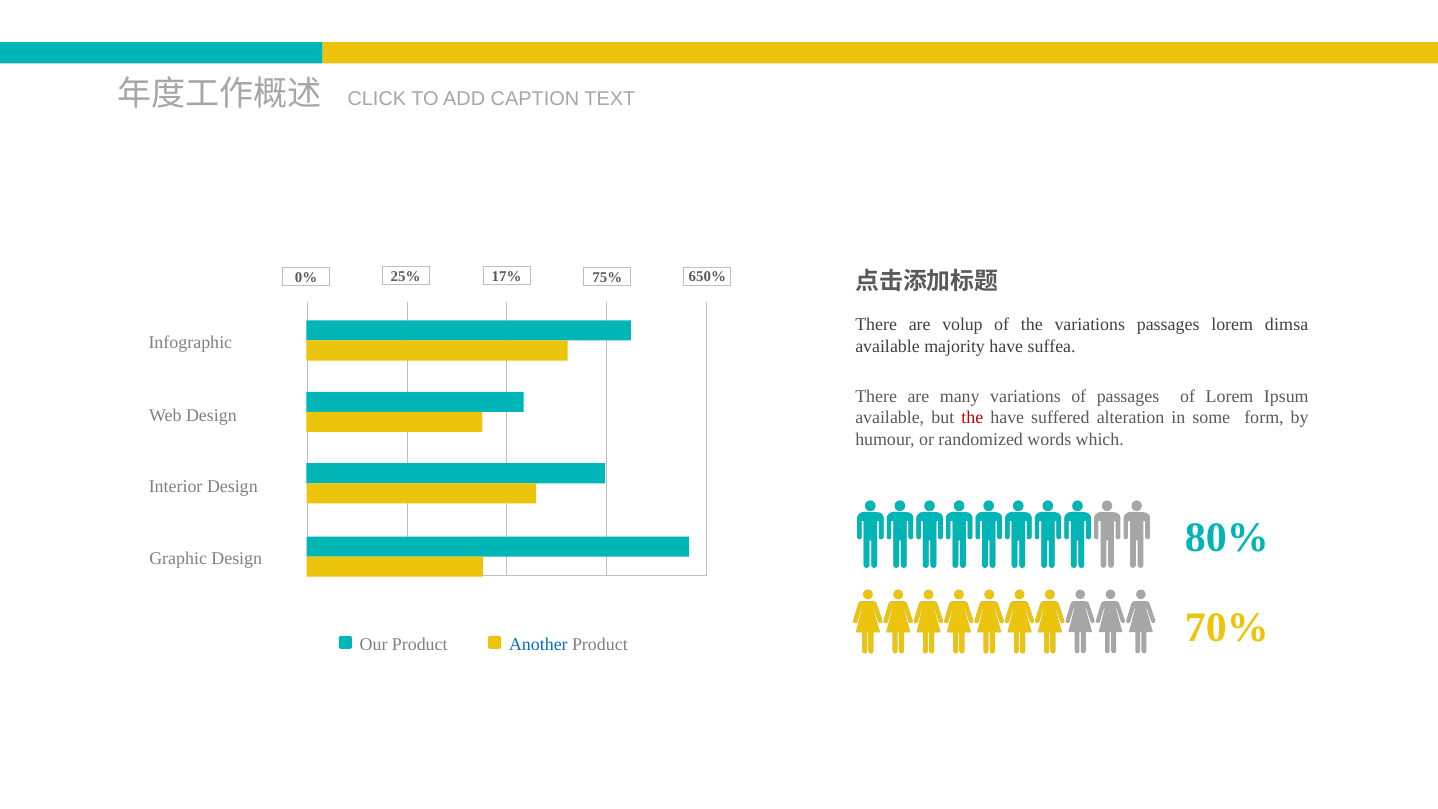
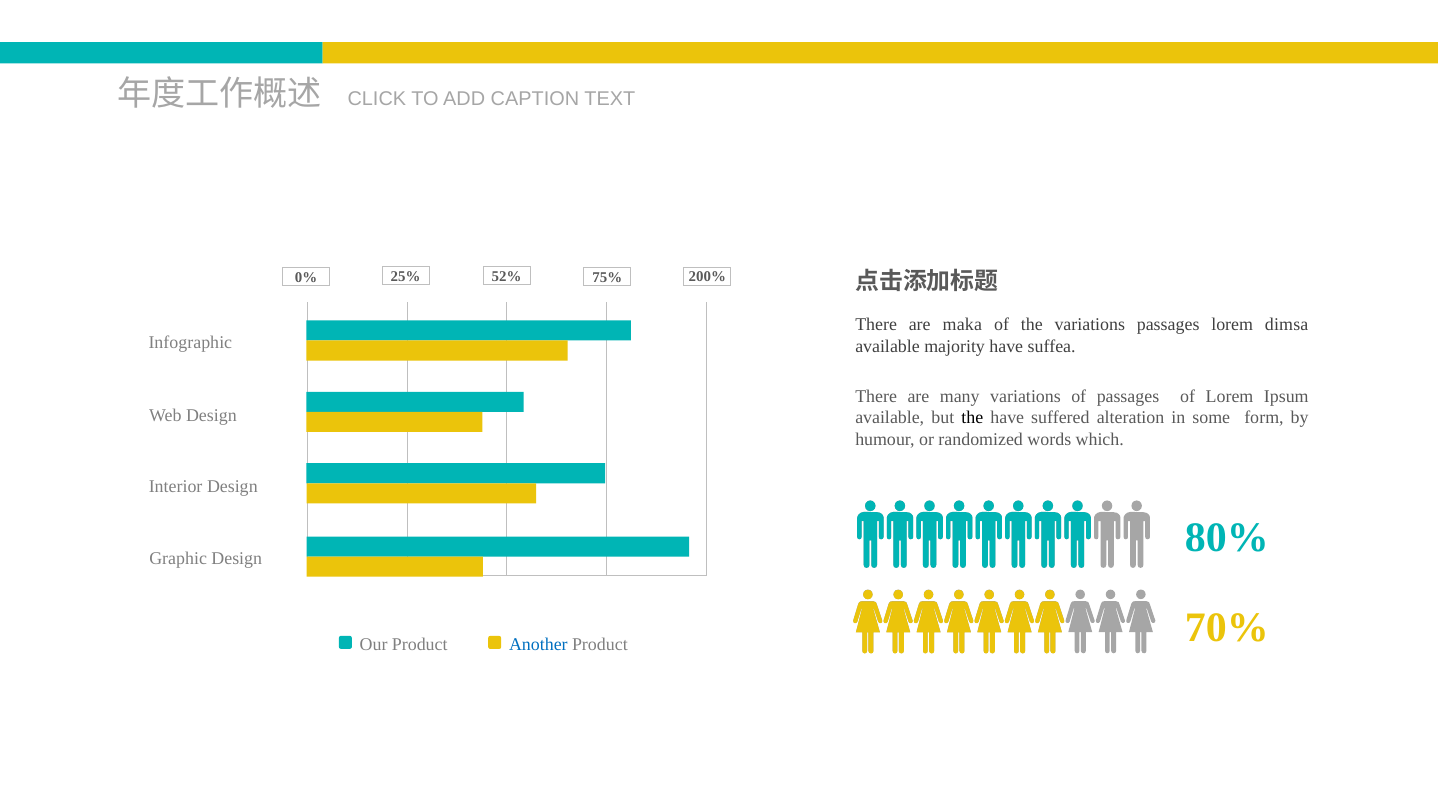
17%: 17% -> 52% (506, 277)
650%: 650% -> 200% (707, 277)
volup: volup -> maka (962, 324)
the colour: red -> black (972, 418)
